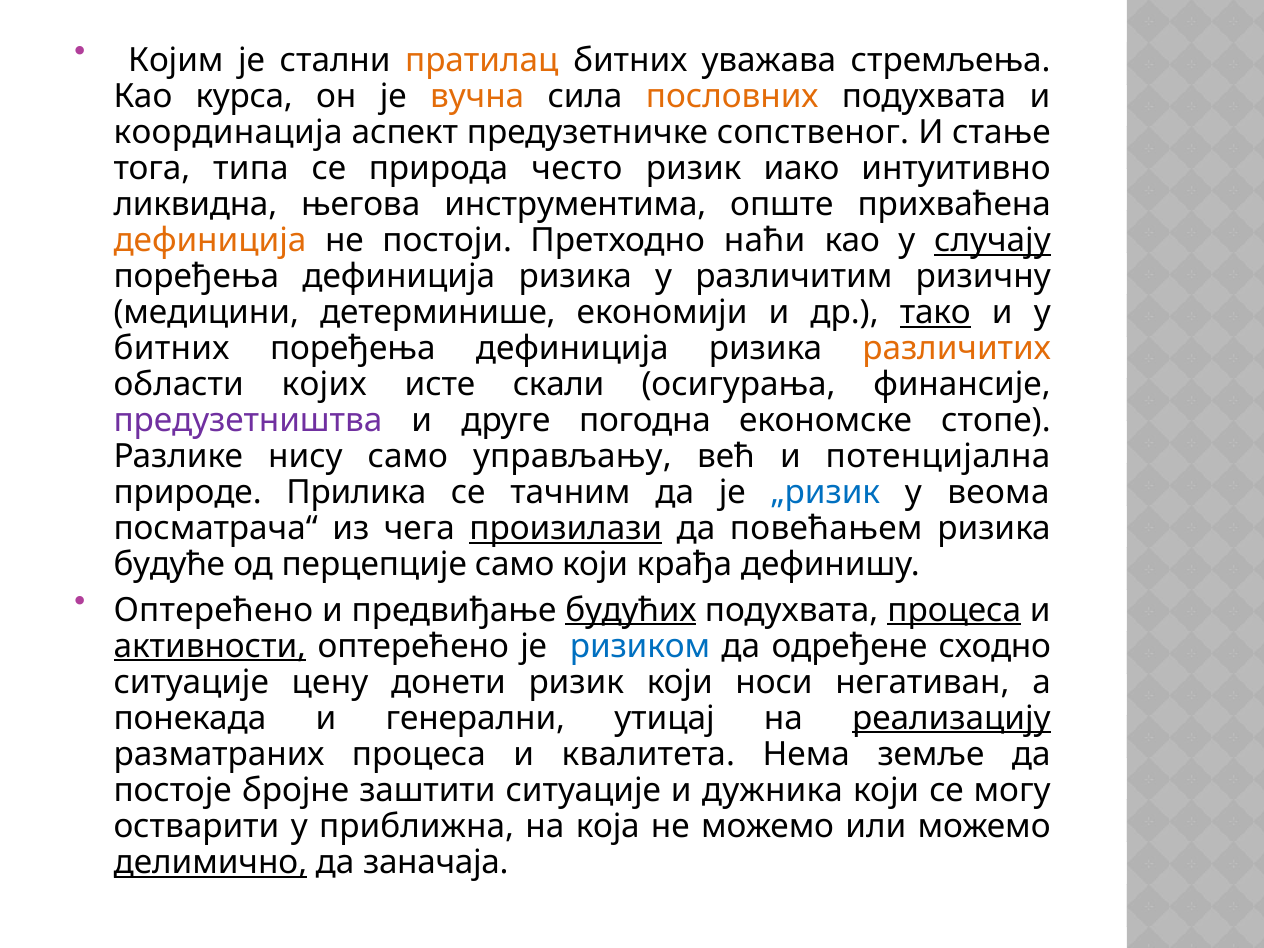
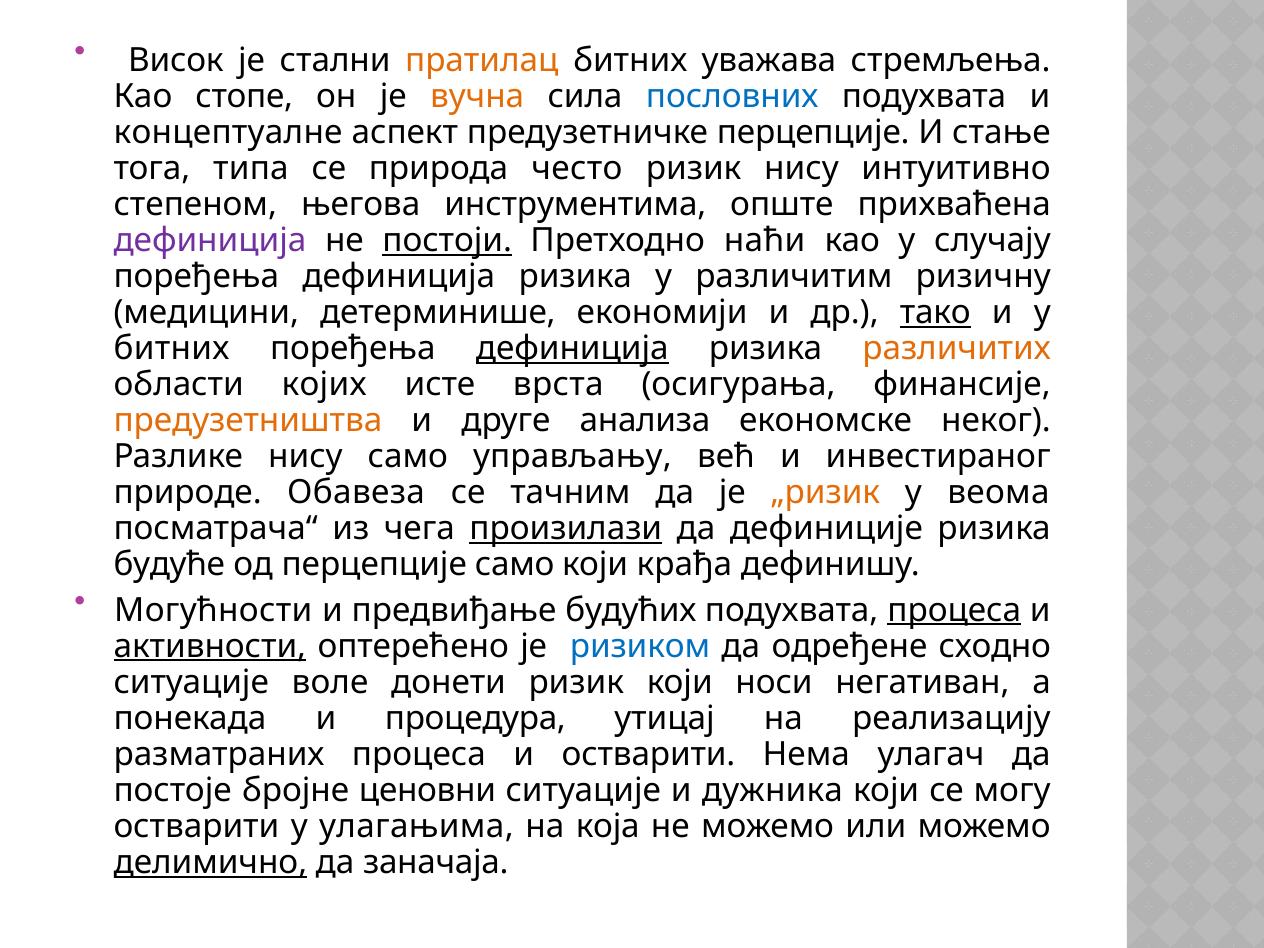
Којим: Којим -> Висок (176, 60)
курса: курса -> стопе (244, 96)
пословних colour: orange -> blue (732, 96)
координација: координација -> концептуалне (228, 132)
предузетничке сопственог: сопственог -> перцепције (813, 132)
ризик иако: иако -> нису (801, 168)
ликвидна: ликвидна -> степеном (195, 204)
дефиниција colour: orange -> purple (210, 240)
постоји underline: none -> present (447, 240)
случају underline: present -> none (992, 240)
дефиниција underline: none -> present (572, 348)
скали: скали -> врста (558, 384)
предузетништва colour: purple -> orange (248, 420)
погодна: погодна -> анализа (645, 420)
стопе: стопе -> неког (996, 420)
потенцијална: потенцијална -> инвестираног (938, 456)
Прилика: Прилика -> Обавеза (356, 493)
„ризик colour: blue -> orange (825, 493)
повећањем: повећањем -> дефиниције (826, 529)
Оптерећено: Оптерећено -> Могућности (213, 610)
будућих underline: present -> none (631, 610)
цену: цену -> воле (330, 682)
генерални: генерални -> процедура (475, 718)
реализацију underline: present -> none (951, 718)
и квалитета: квалитета -> остварити (649, 754)
земље: земље -> улагач (931, 754)
заштити: заштити -> ценовни (427, 790)
приближна: приближна -> улагањима (416, 826)
